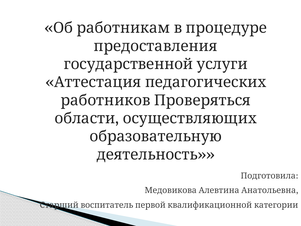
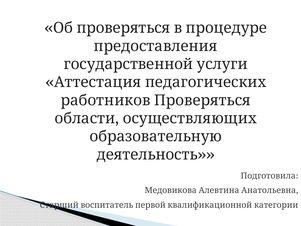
Об работникам: работникам -> проверяться (123, 28)
